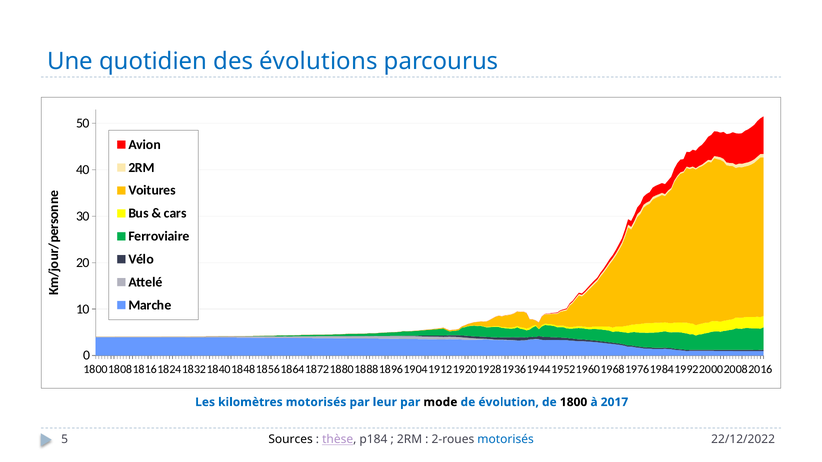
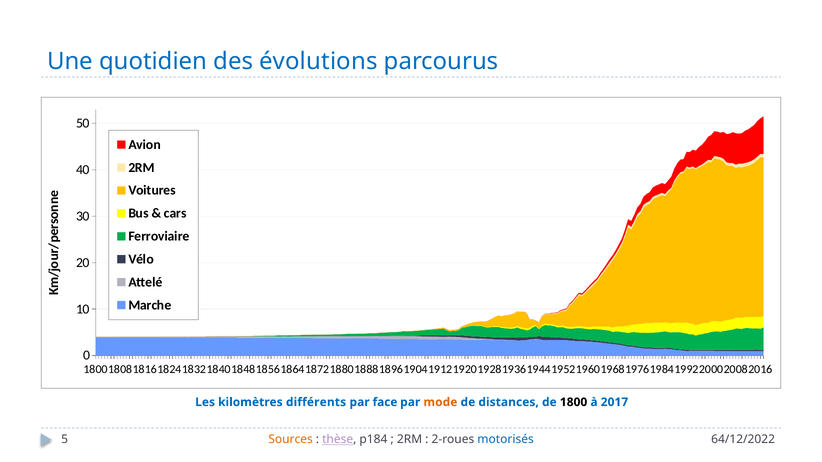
kilomètres motorisés: motorisés -> différents (316, 402)
leur: leur -> face (385, 402)
mode colour: black -> orange (440, 402)
évolution: évolution -> distances (509, 402)
Sources colour: black -> orange (291, 440)
22/12/2022: 22/12/2022 -> 64/12/2022 (743, 440)
